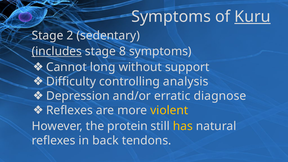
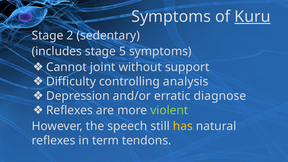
includes underline: present -> none (57, 51)
8: 8 -> 5 (122, 51)
long: long -> joint (103, 67)
violent colour: yellow -> light green (169, 110)
protein: protein -> speech (127, 126)
back: back -> term (106, 141)
